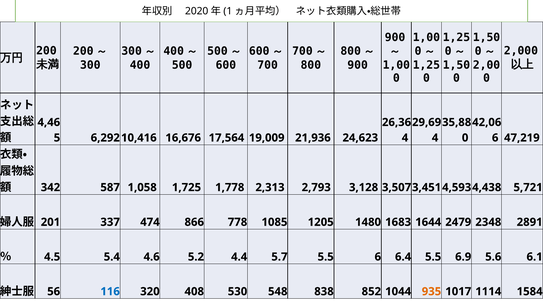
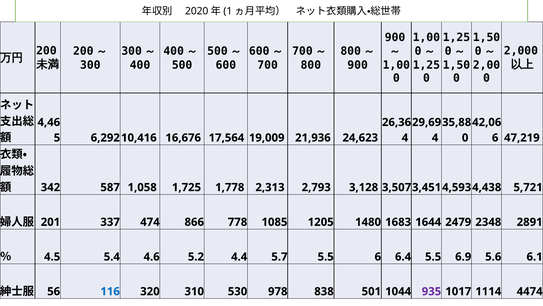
408: 408 -> 310 (194, 291)
548: 548 -> 978 (278, 291)
852: 852 -> 501 (371, 291)
935 colour: orange -> purple (431, 291)
1584: 1584 -> 4474 (530, 291)
